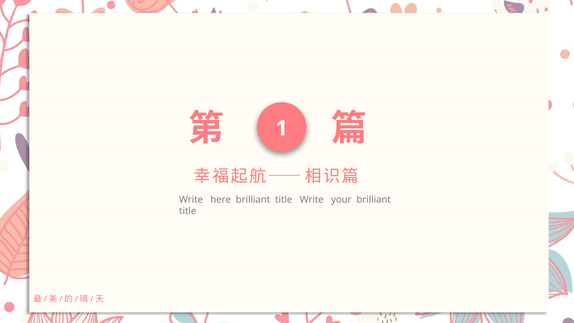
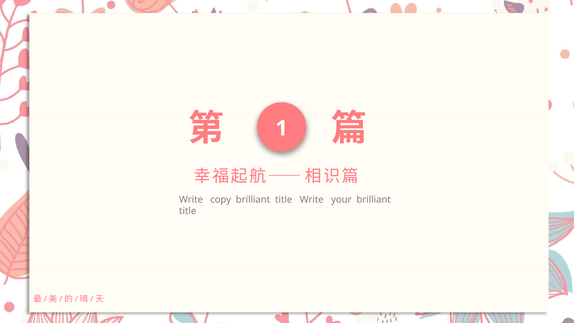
here: here -> copy (221, 200)
